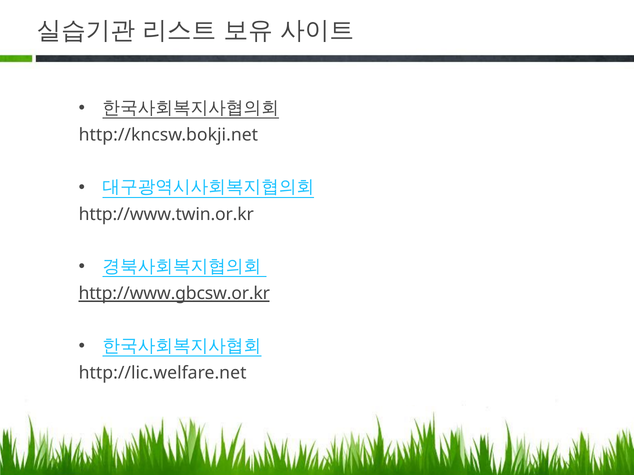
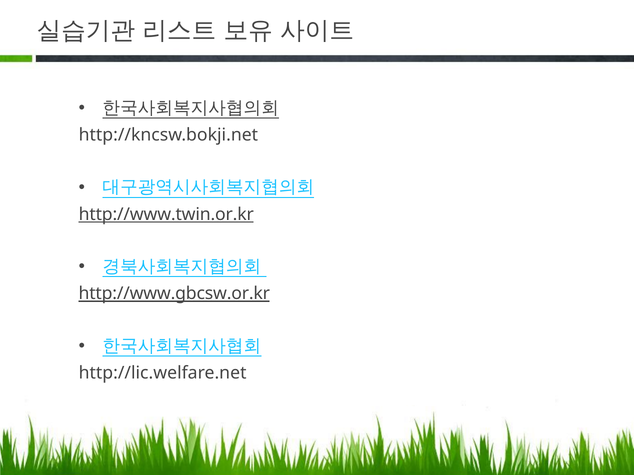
http://www.twin.or.kr underline: none -> present (166, 215)
